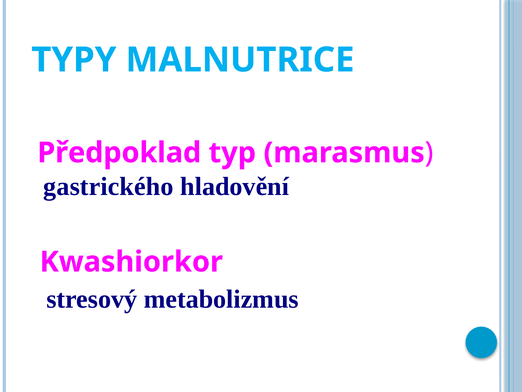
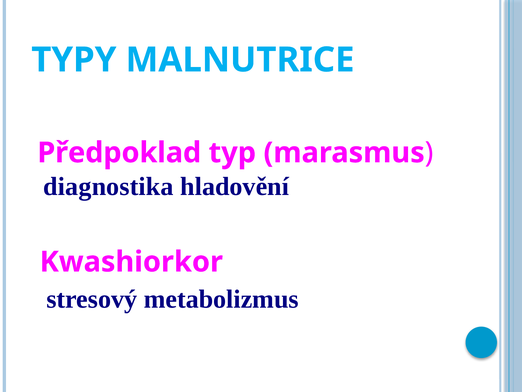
gastrického: gastrického -> diagnostika (108, 186)
